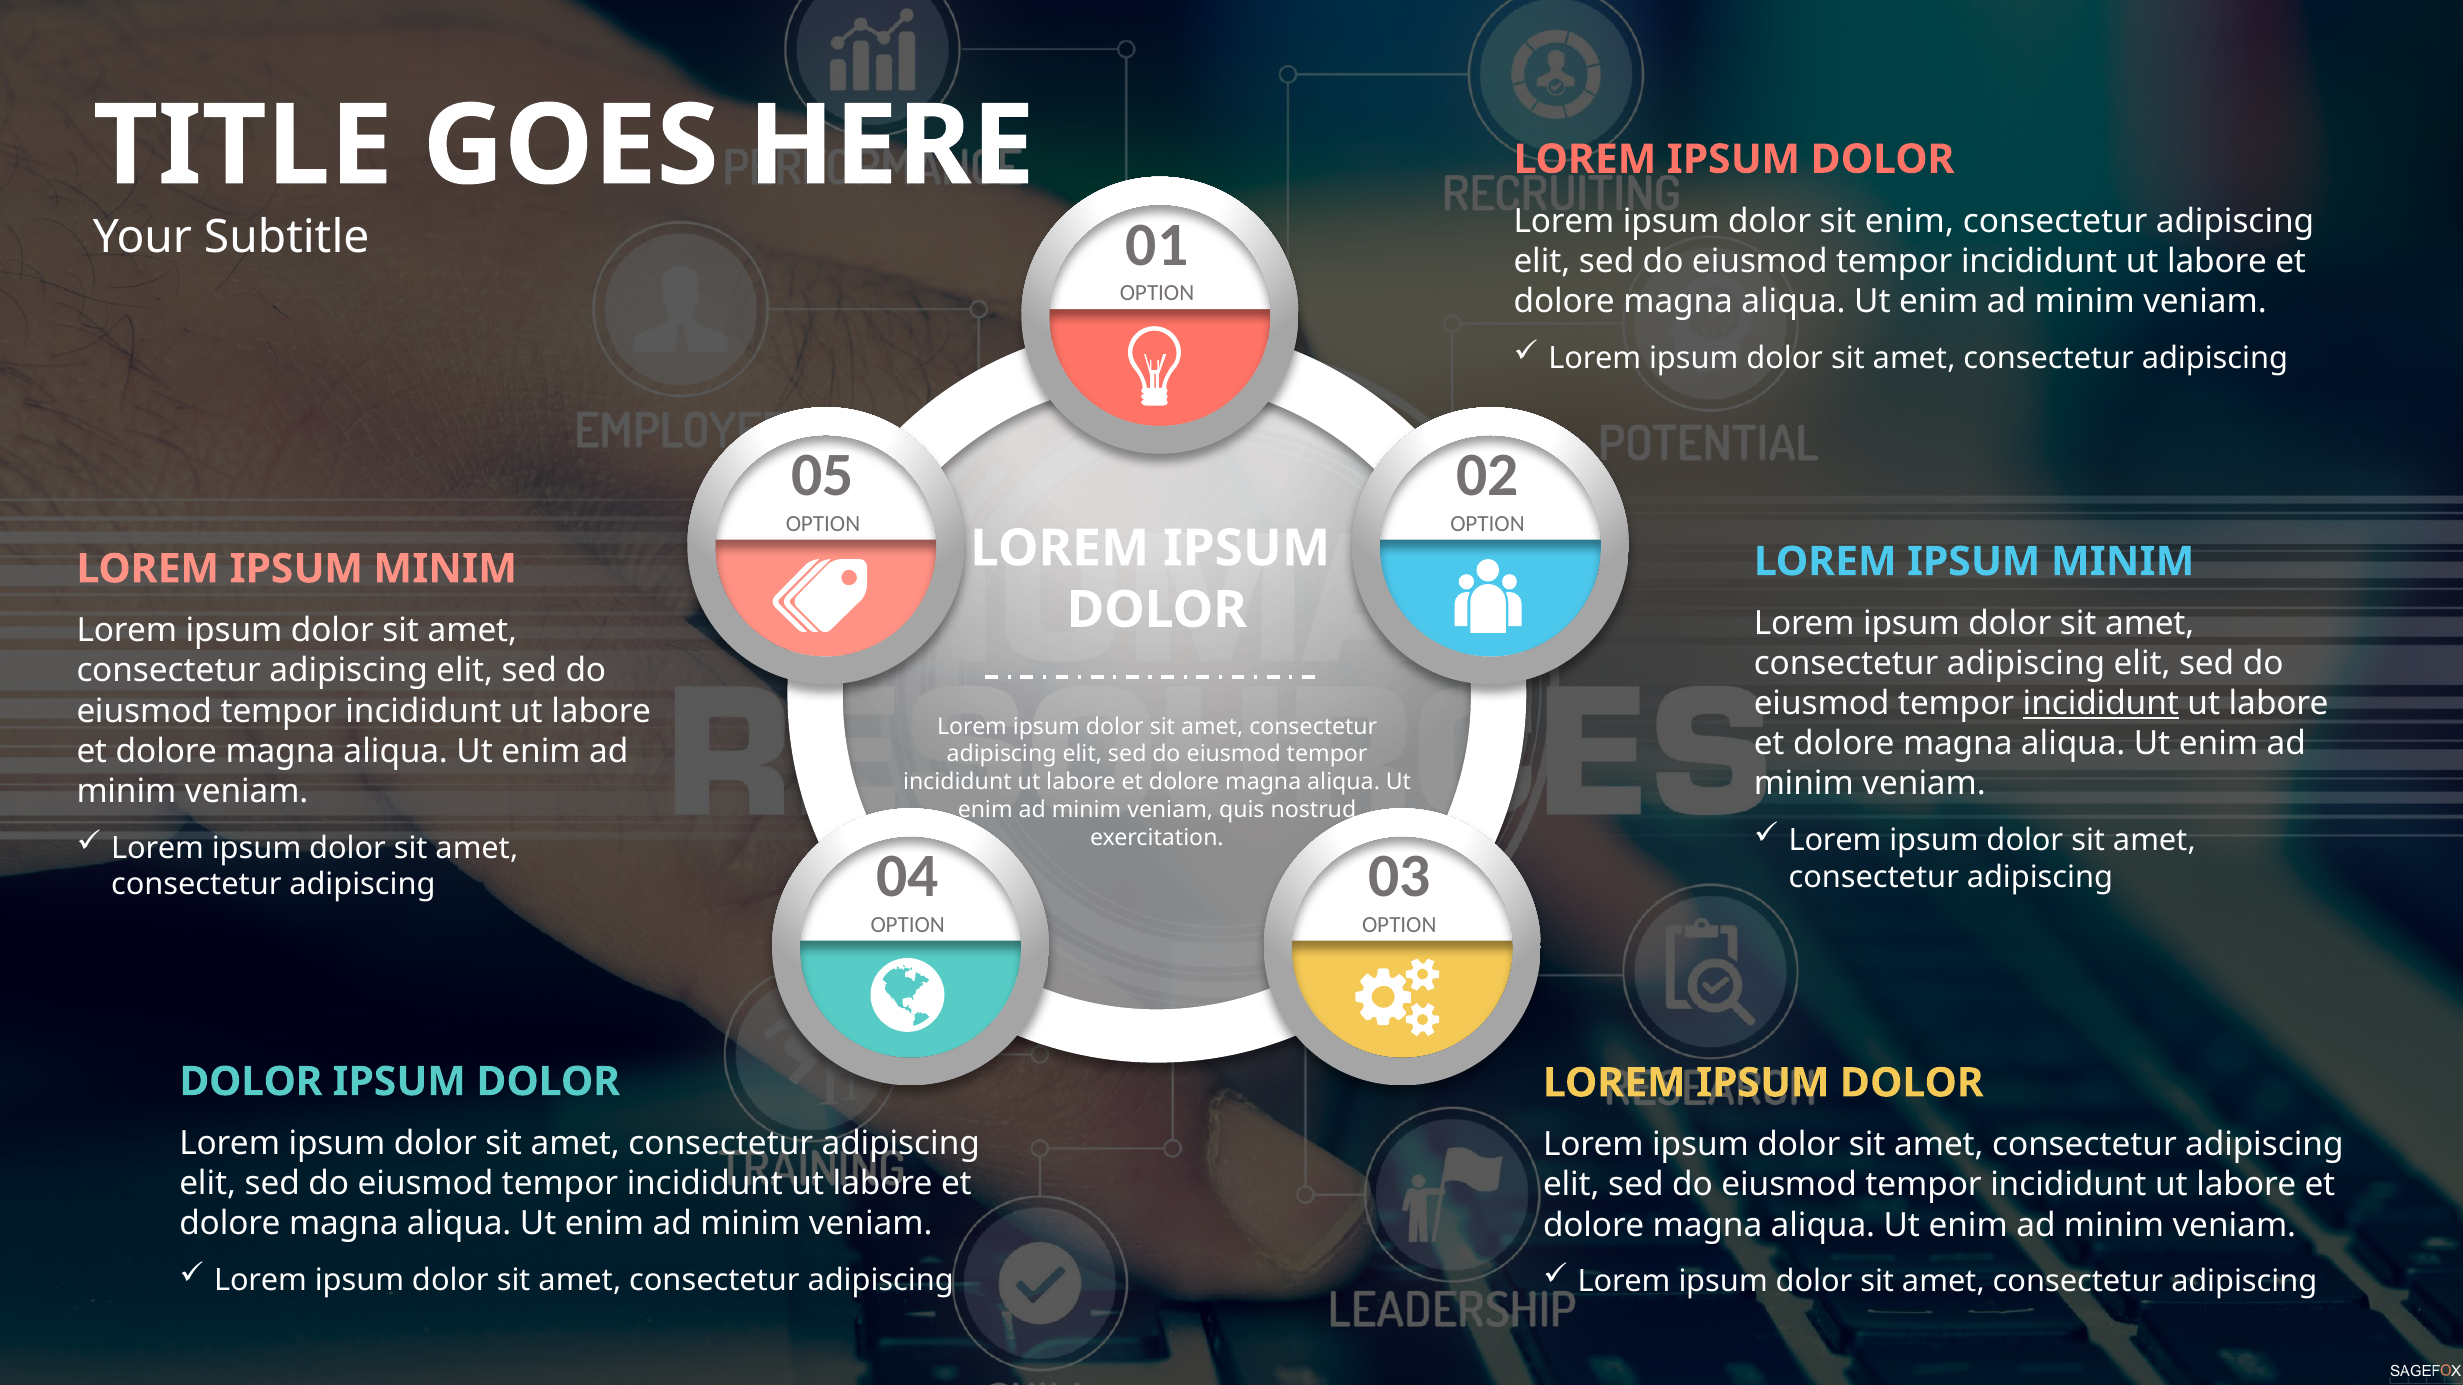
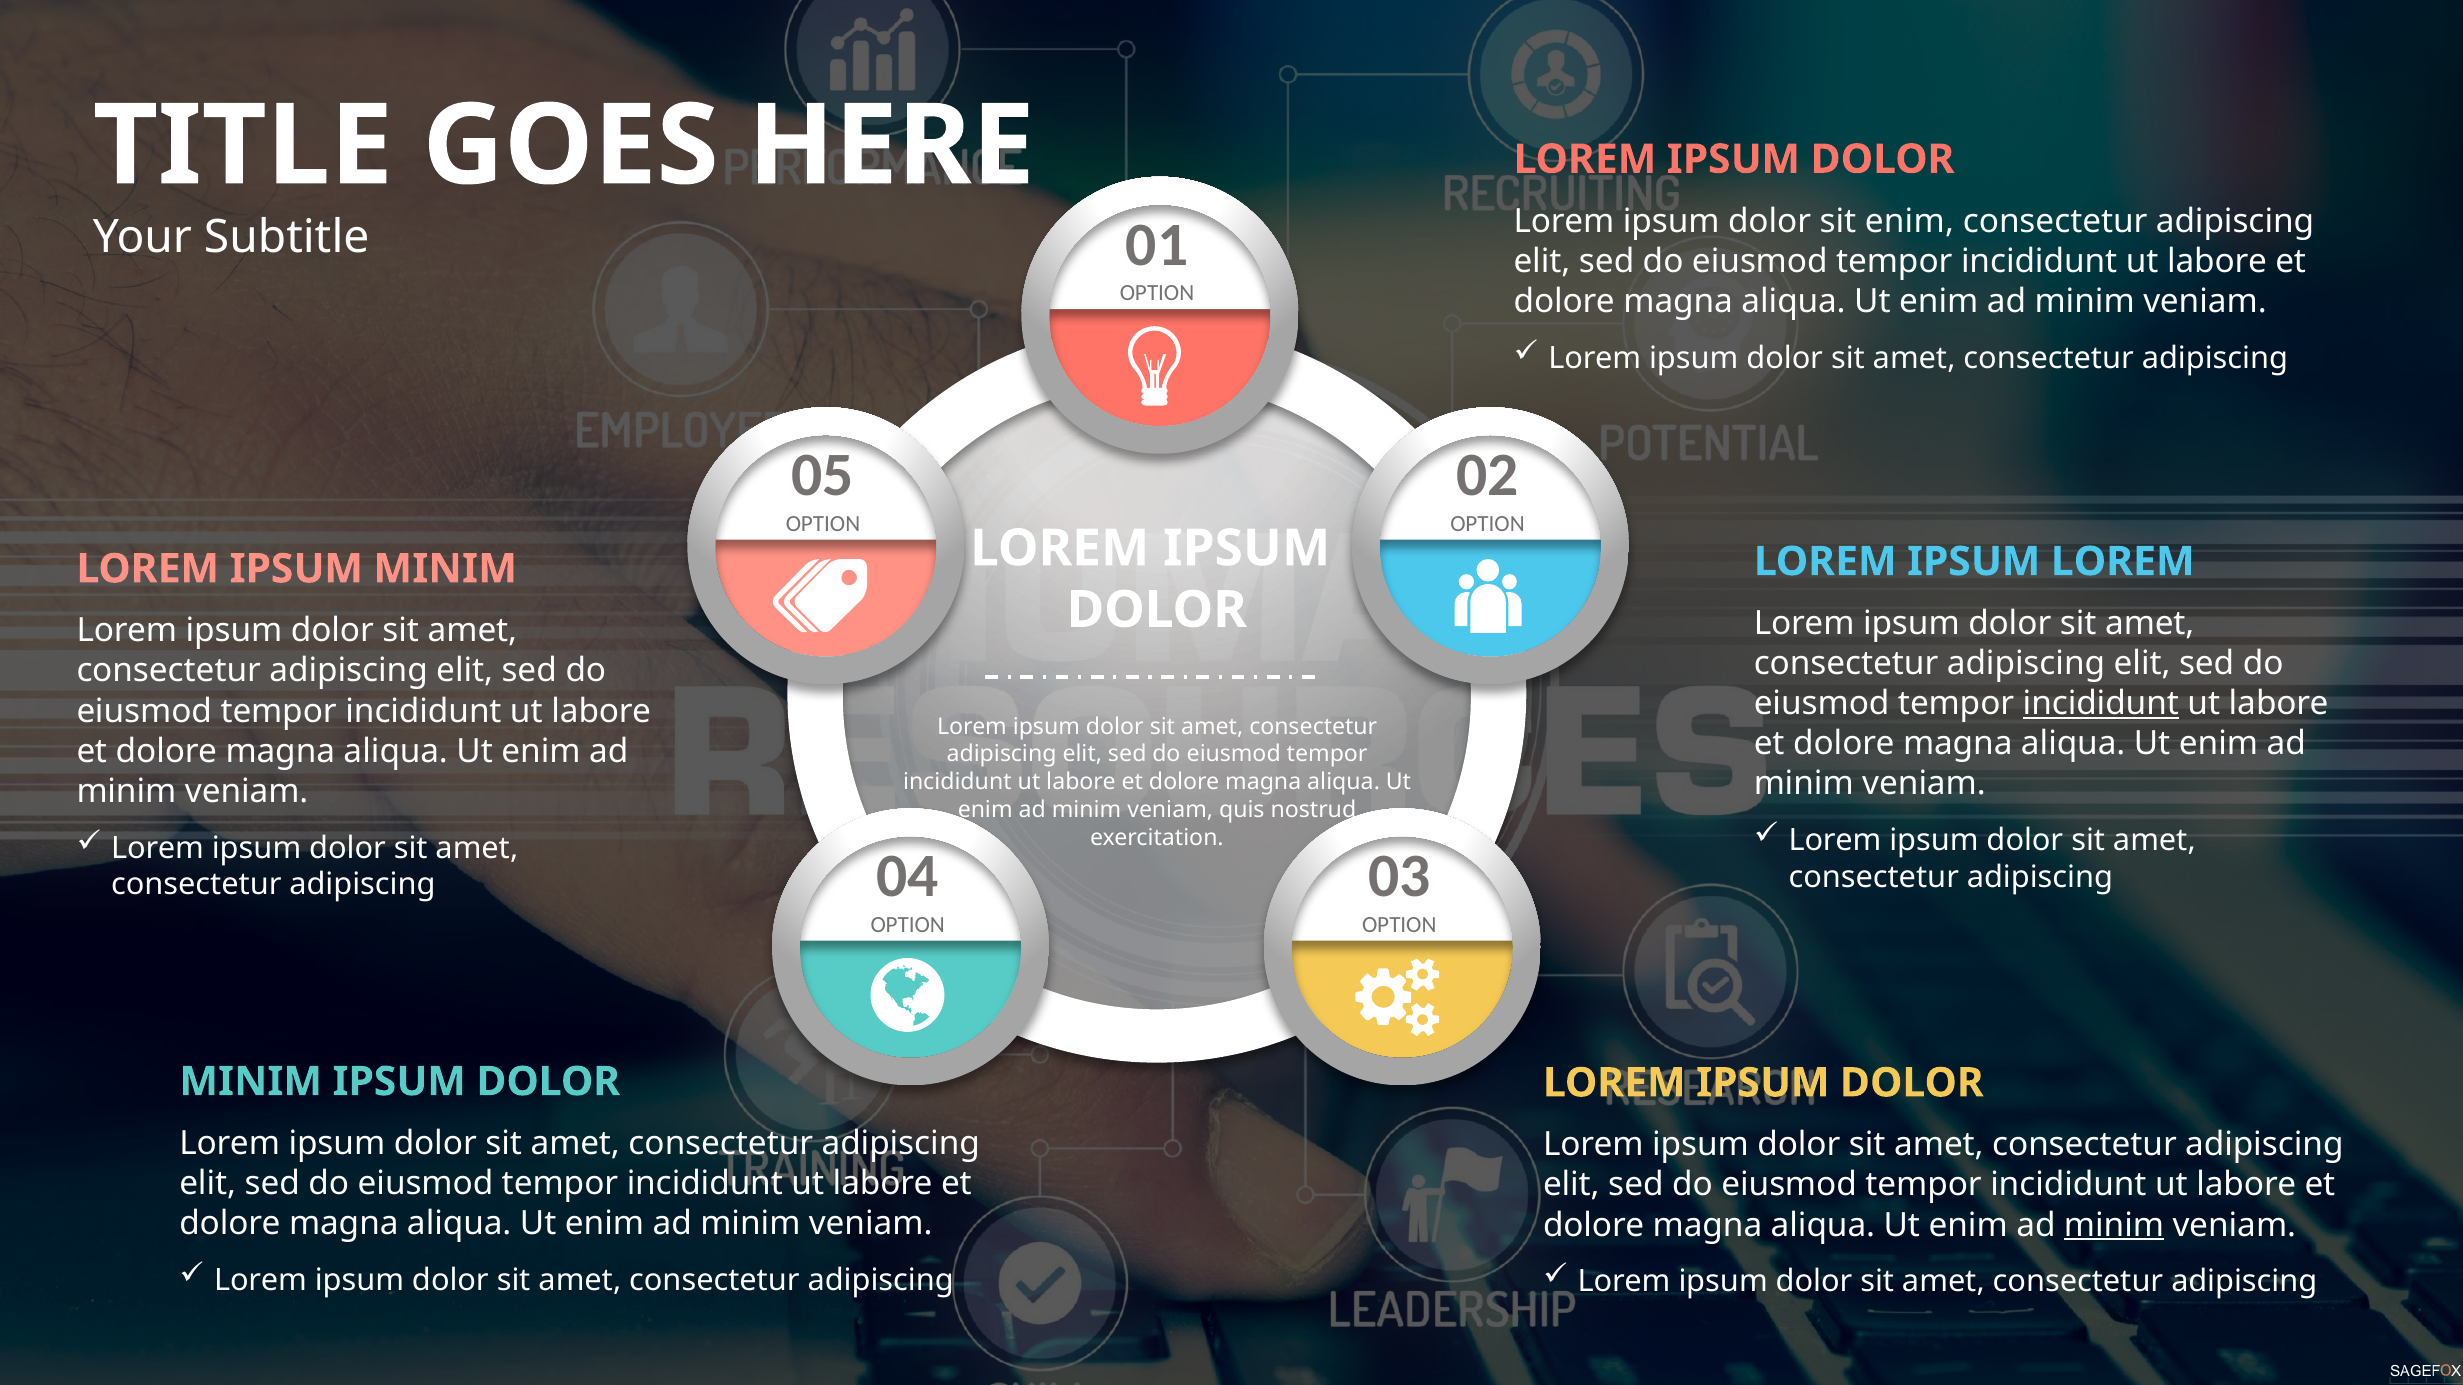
MINIM: MINIM -> LOREM (2123, 562)
DOLOR: DOLOR -> MINIM (251, 1082)
minim underline: none -> present (2114, 1225)
